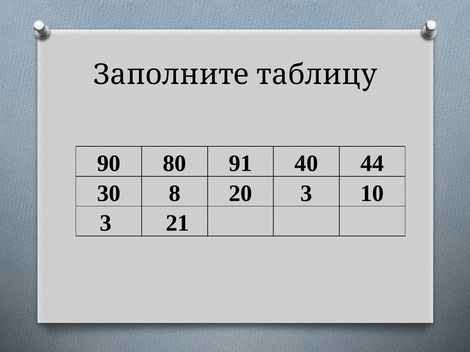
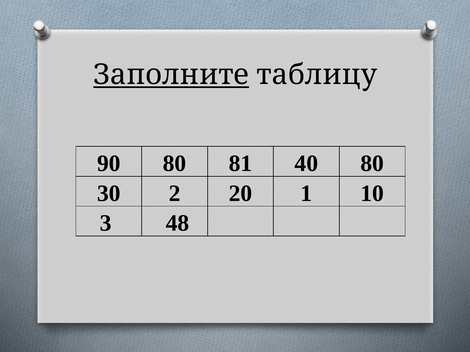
Заполните underline: none -> present (171, 75)
91: 91 -> 81 (240, 164)
40 44: 44 -> 80 (372, 164)
8: 8 -> 2 (175, 194)
20 3: 3 -> 1 (306, 194)
21: 21 -> 48 (178, 223)
